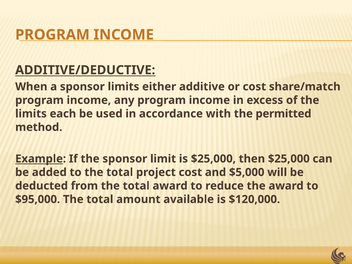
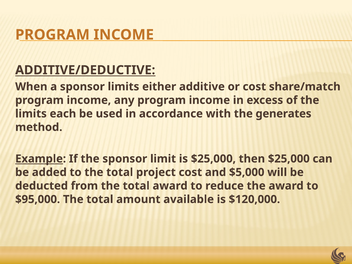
permitted: permitted -> generates (283, 114)
